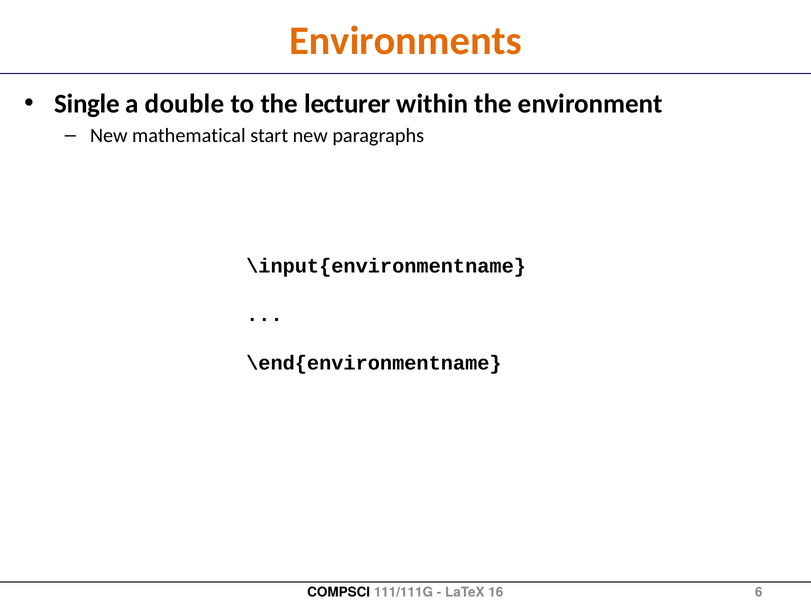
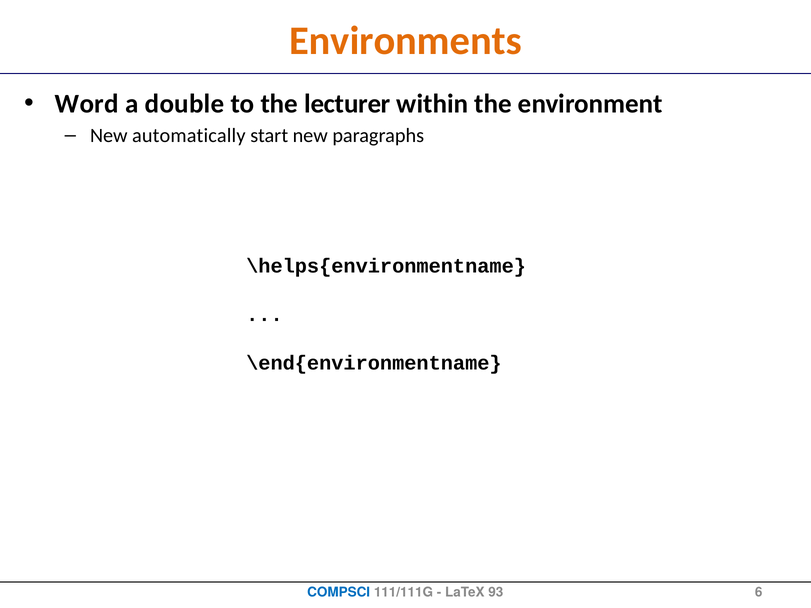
Single: Single -> Word (87, 104)
mathematical: mathematical -> automatically (189, 136)
\input{environmentname: \input{environmentname -> \helps{environmentname (386, 266)
COMPSCI colour: black -> blue (339, 592)
16: 16 -> 93 (496, 592)
